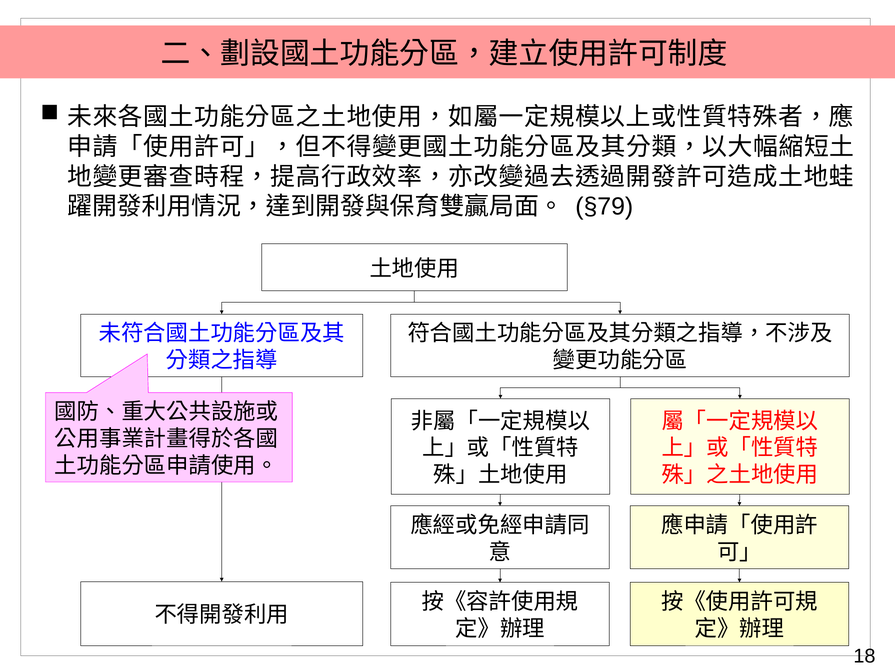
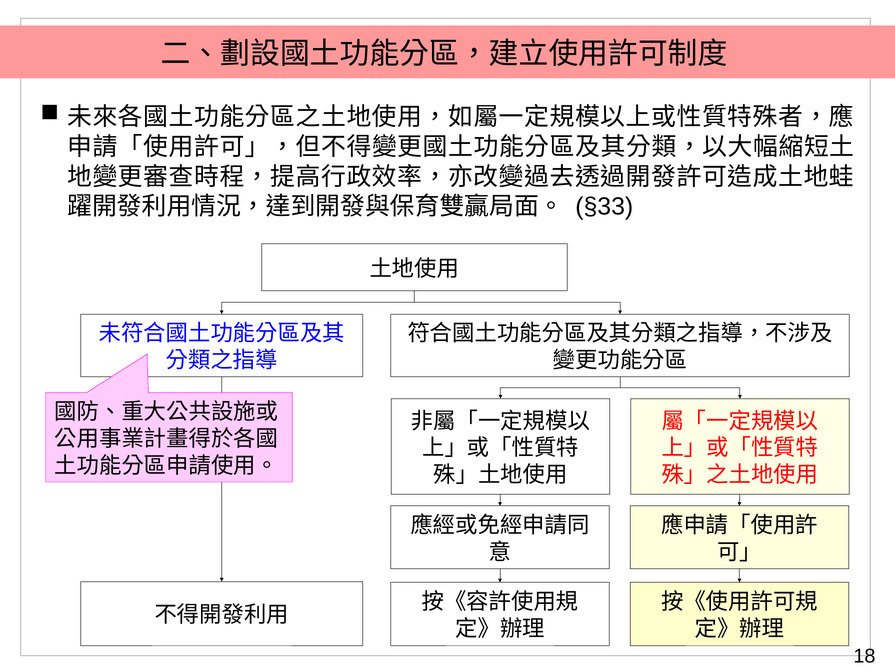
§79: §79 -> §33 (604, 207)
